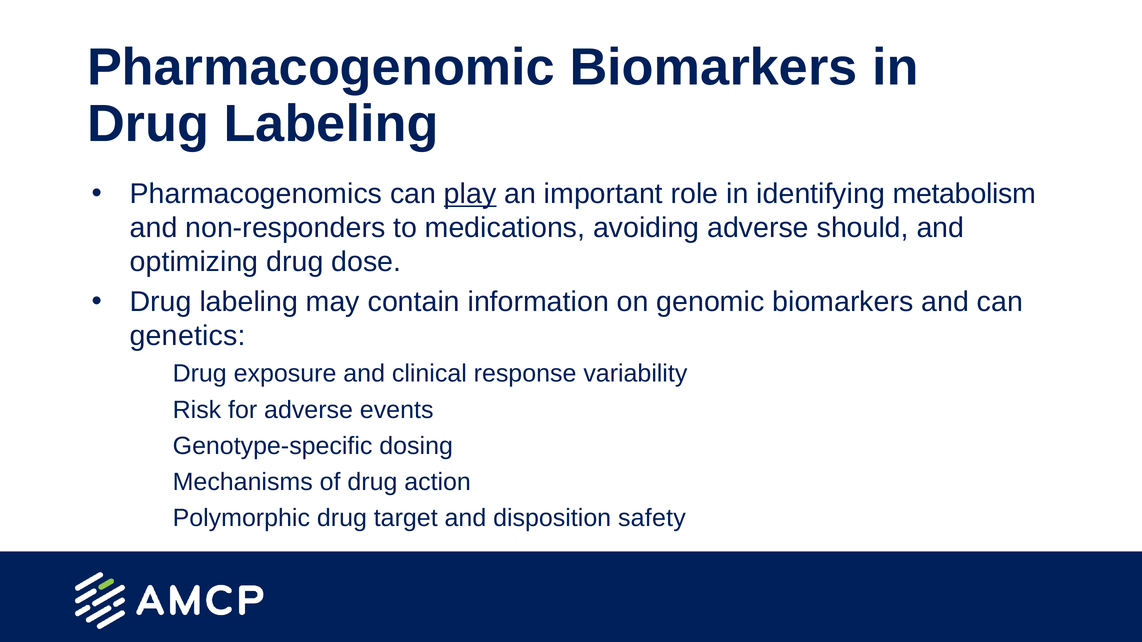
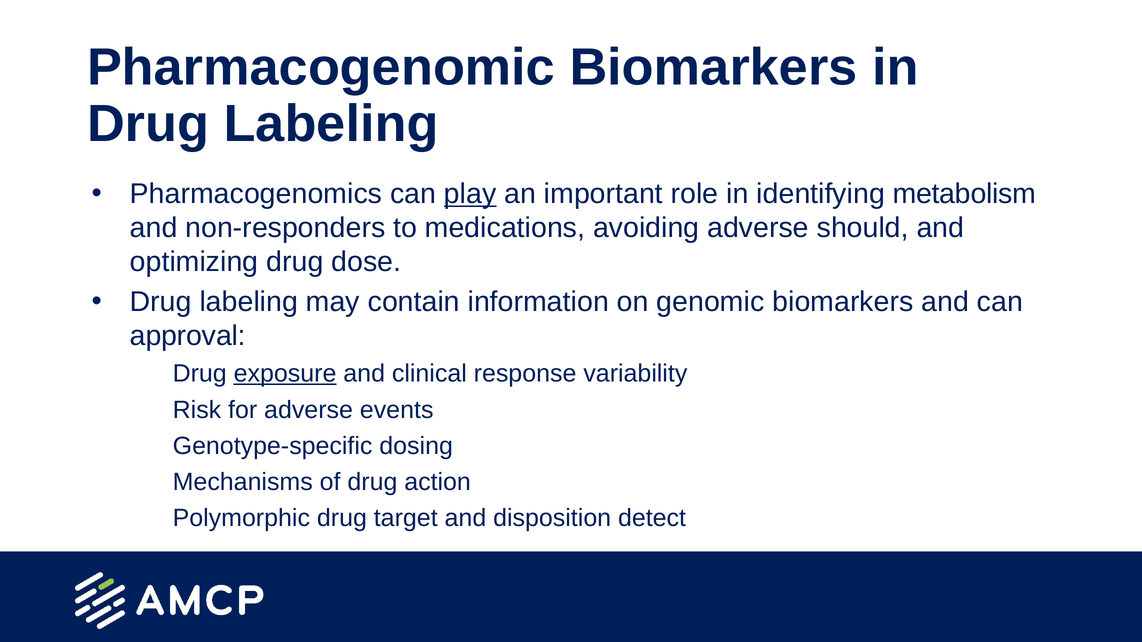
genetics: genetics -> approval (188, 336)
exposure underline: none -> present (285, 374)
safety: safety -> detect (652, 518)
